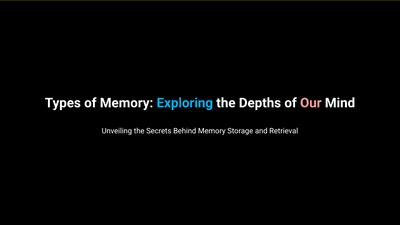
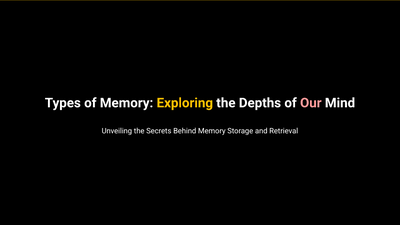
Exploring colour: light blue -> yellow (185, 103)
